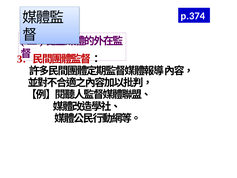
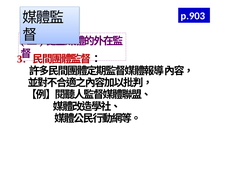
p.374: p.374 -> p.903 (193, 16)
